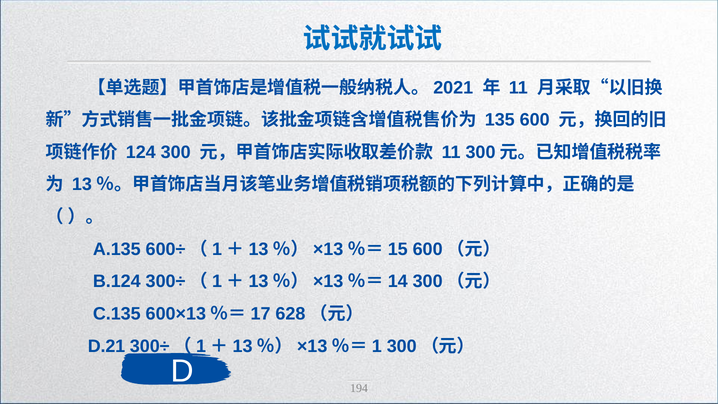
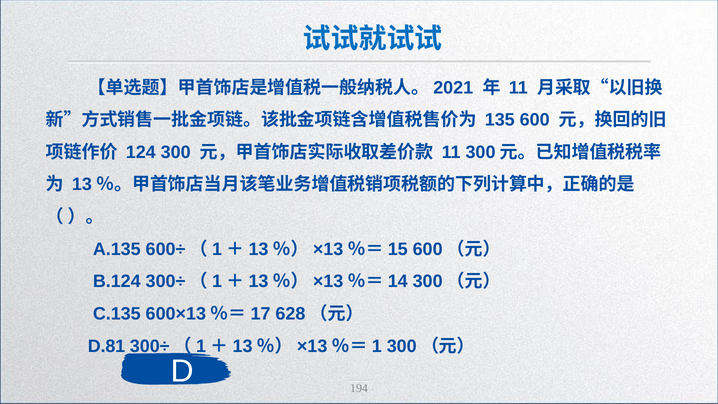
D.21: D.21 -> D.81 (107, 346)
